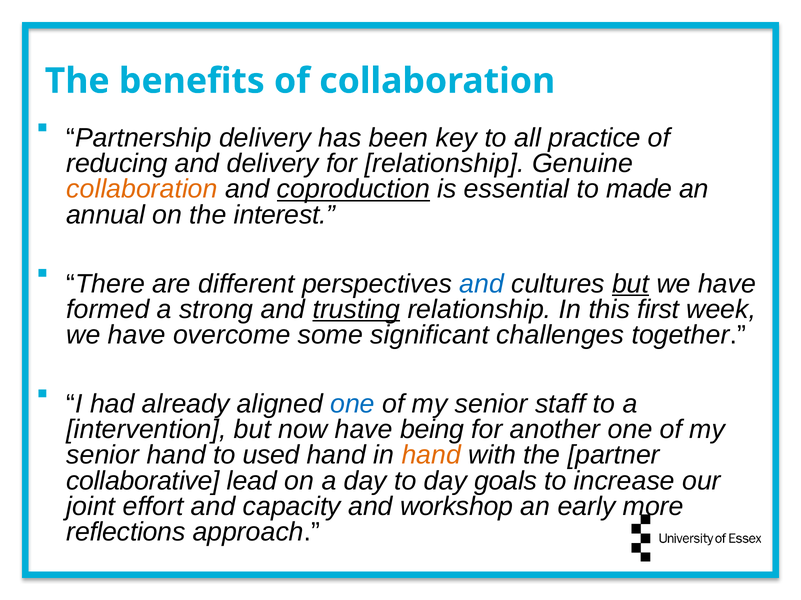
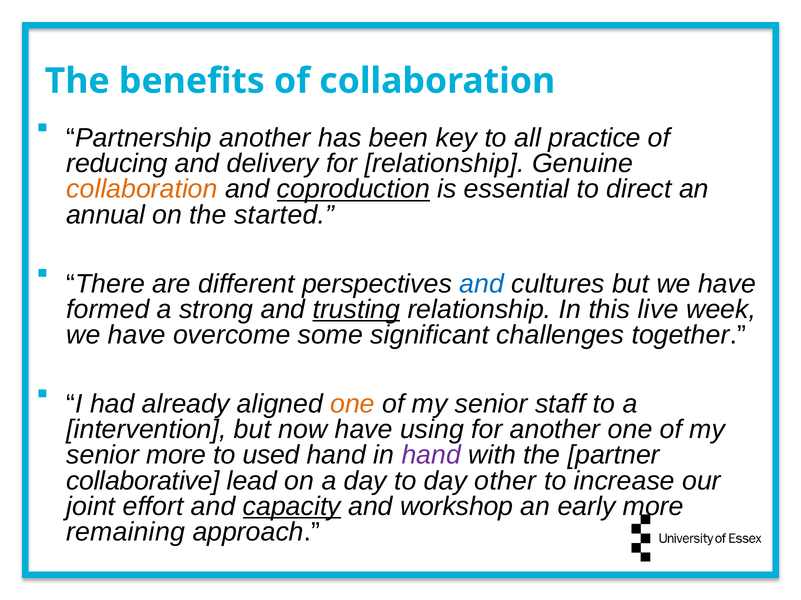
Partnership delivery: delivery -> another (265, 138)
made: made -> direct (639, 189)
interest: interest -> started (284, 215)
but underline: present -> none (631, 284)
first: first -> live (658, 310)
one colour: blue -> orange (353, 404)
being: being -> using (432, 430)
senior hand: hand -> more (176, 456)
hand colour: orange -> purple (431, 456)
goals: goals -> other (505, 481)
capacity underline: none -> present (292, 507)
reflections: reflections -> remaining (126, 533)
